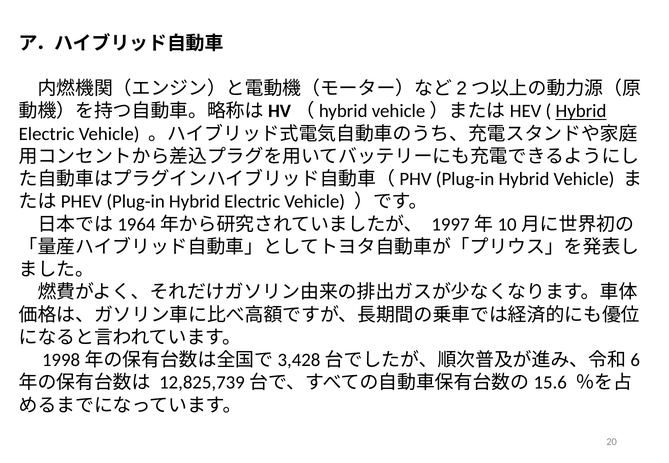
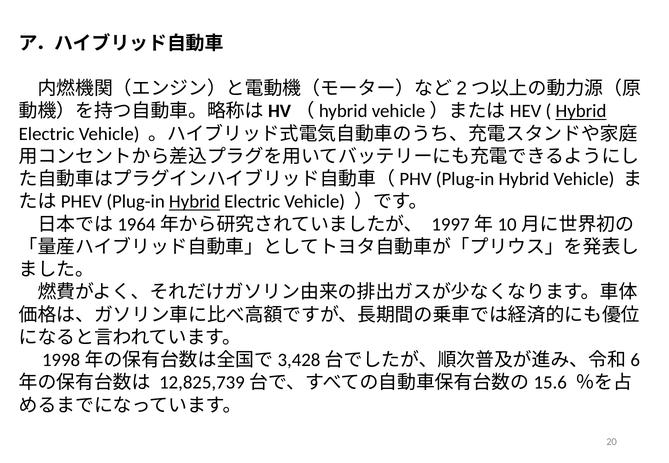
Hybrid underline: none -> present (194, 202)
